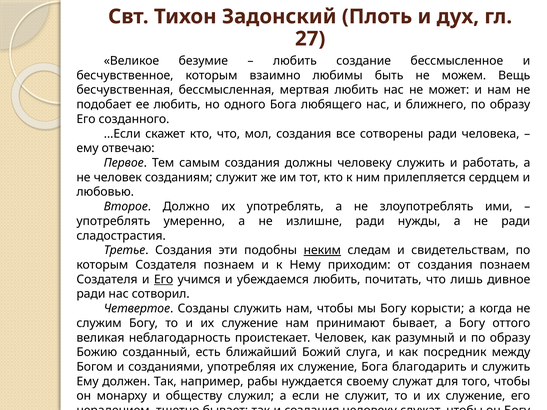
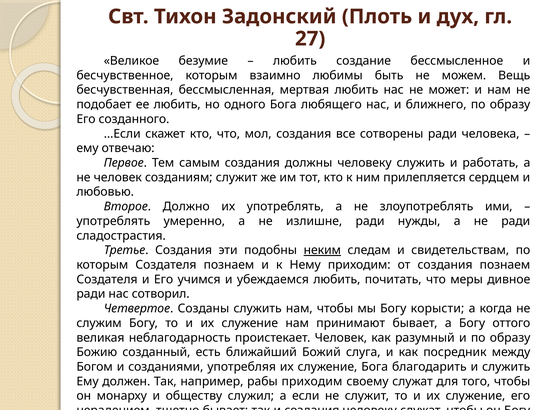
Его underline: present -> none (164, 280)
лишь: лишь -> меры (467, 280)
рабы нуждается: нуждается -> приходим (312, 382)
